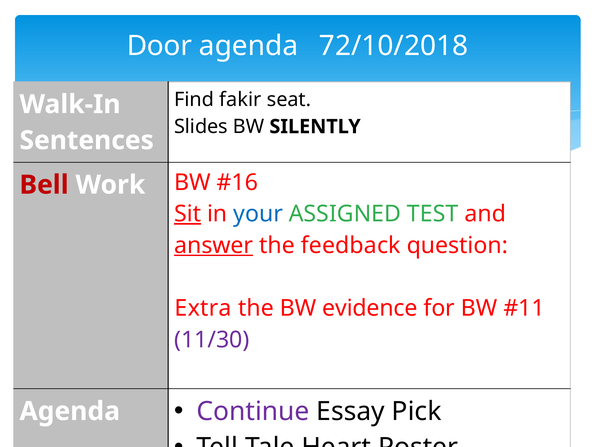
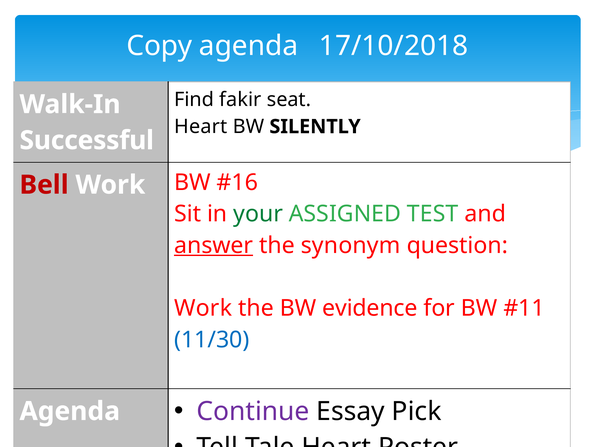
Door: Door -> Copy (159, 46)
72/10/2018: 72/10/2018 -> 17/10/2018 (394, 46)
Slides: Slides -> Heart (201, 126)
Sentences: Sentences -> Successful (87, 140)
Sit underline: present -> none (188, 214)
your colour: blue -> green (258, 214)
feedback: feedback -> synonym (351, 245)
Extra: Extra -> Work (203, 308)
11/30 colour: purple -> blue (212, 339)
